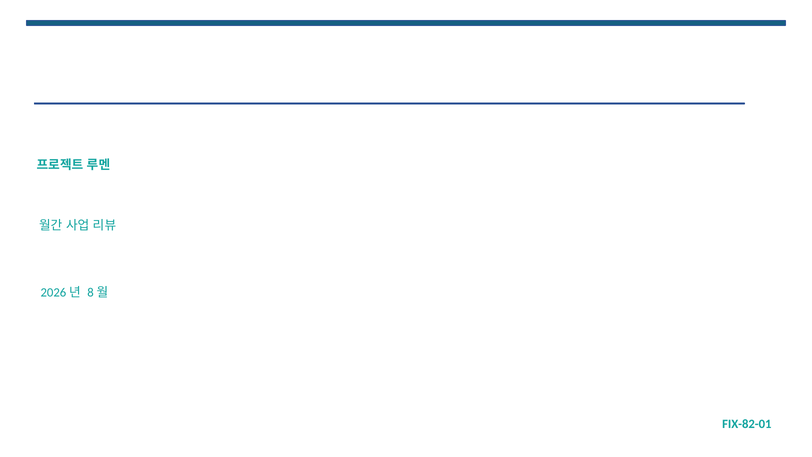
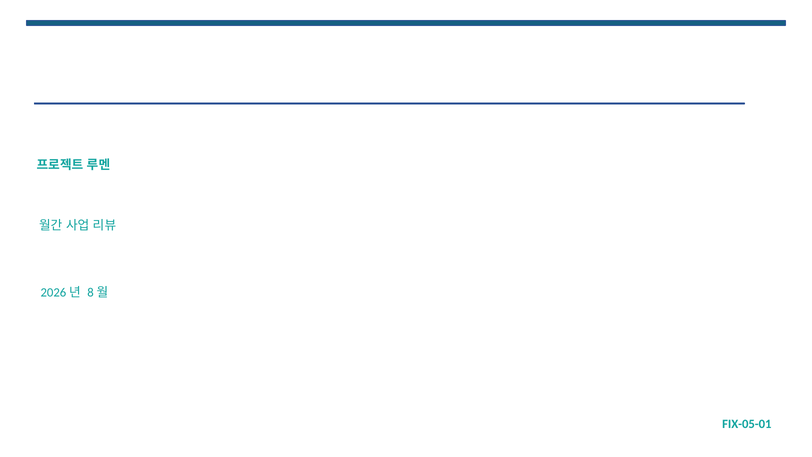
FIX-82-01: FIX-82-01 -> FIX-05-01 (747, 424)
